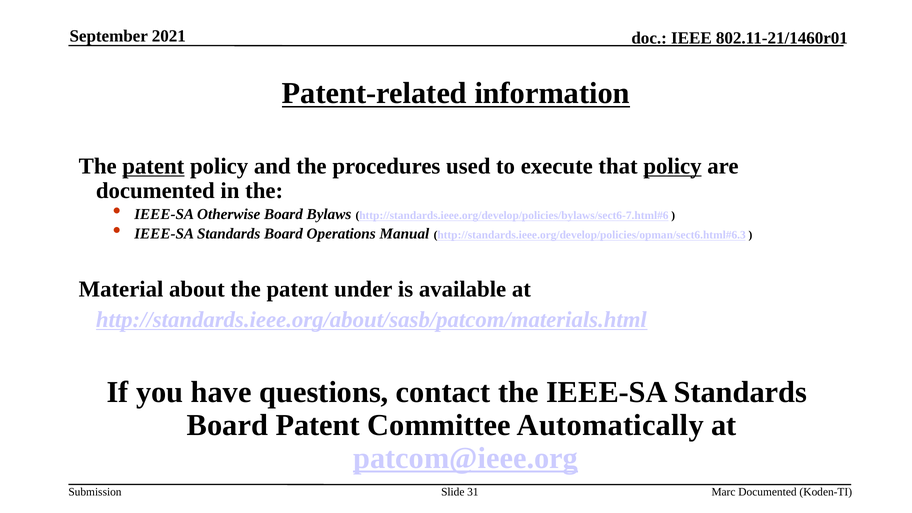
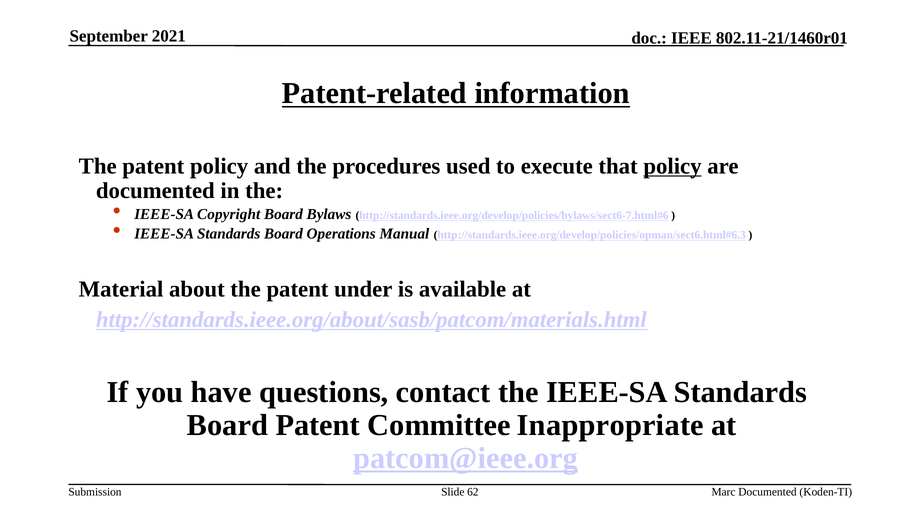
patent underline: present -> none (153, 166)
Otherwise: Otherwise -> Copyright (229, 214)
Automatically: Automatically -> Inappropriate (610, 425)
31: 31 -> 62 (473, 492)
